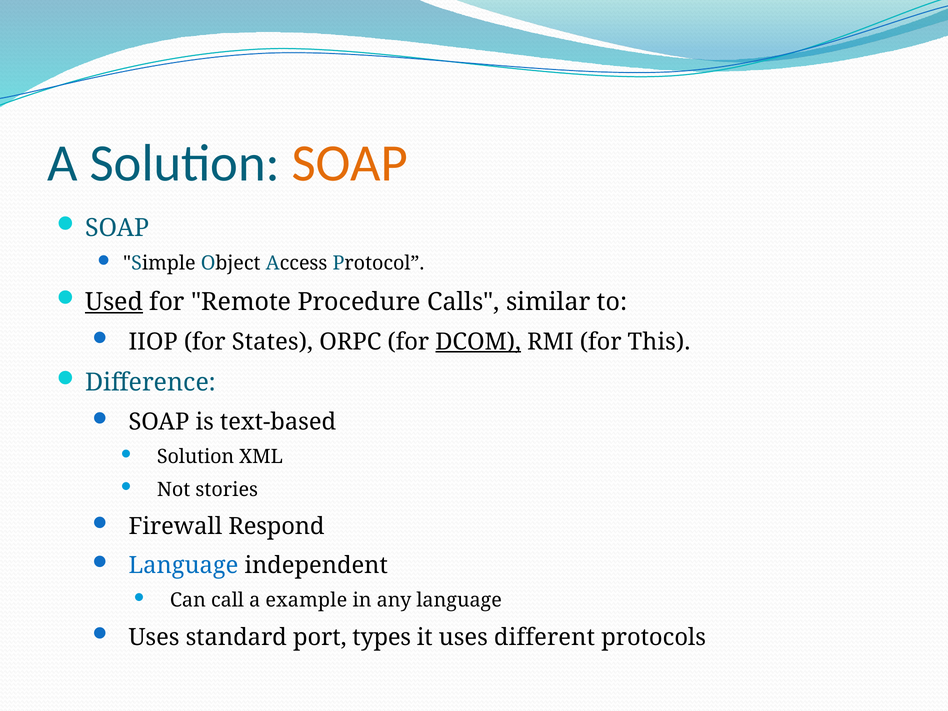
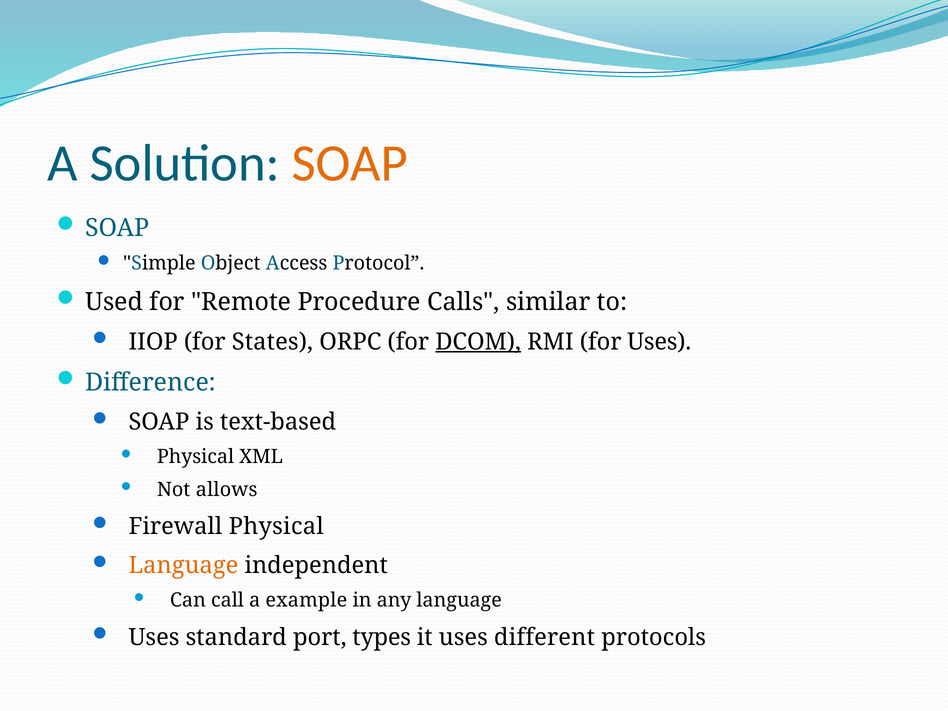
Used underline: present -> none (114, 302)
for This: This -> Uses (659, 342)
Solution: Solution -> Physical (196, 457)
stories: stories -> allows (227, 490)
Firewall Respond: Respond -> Physical (276, 527)
Language colour: blue -> orange (183, 566)
